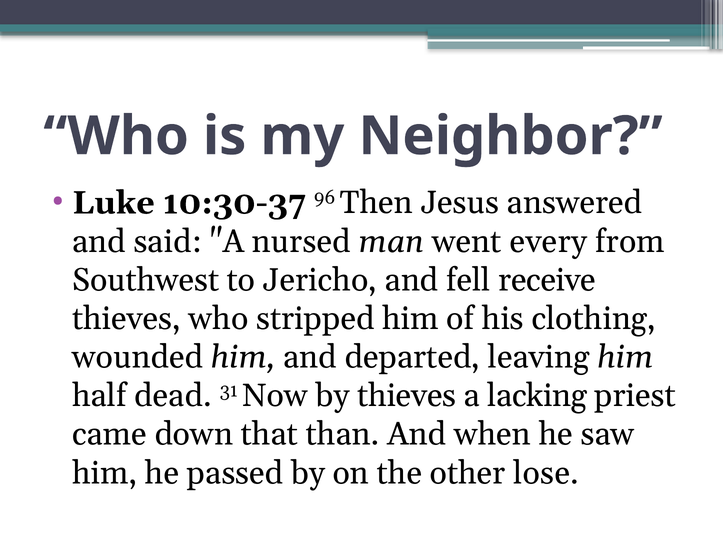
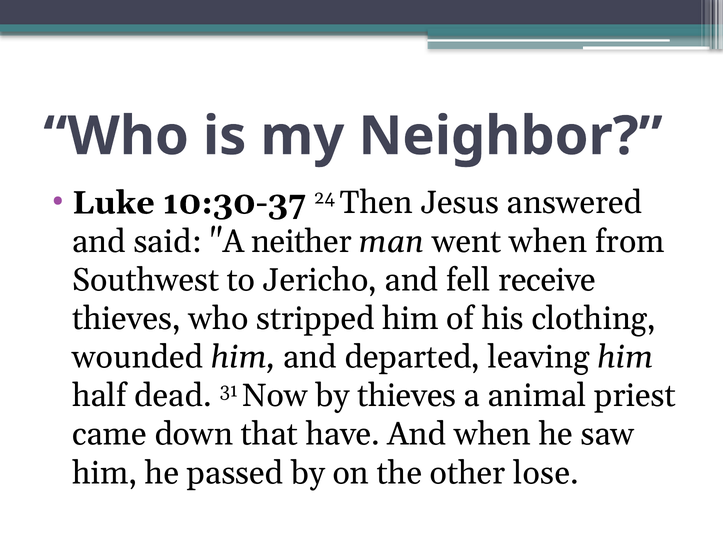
96: 96 -> 24 (325, 198)
nursed: nursed -> neither (301, 242)
went every: every -> when (548, 242)
lacking: lacking -> animal (537, 396)
than: than -> have (343, 435)
